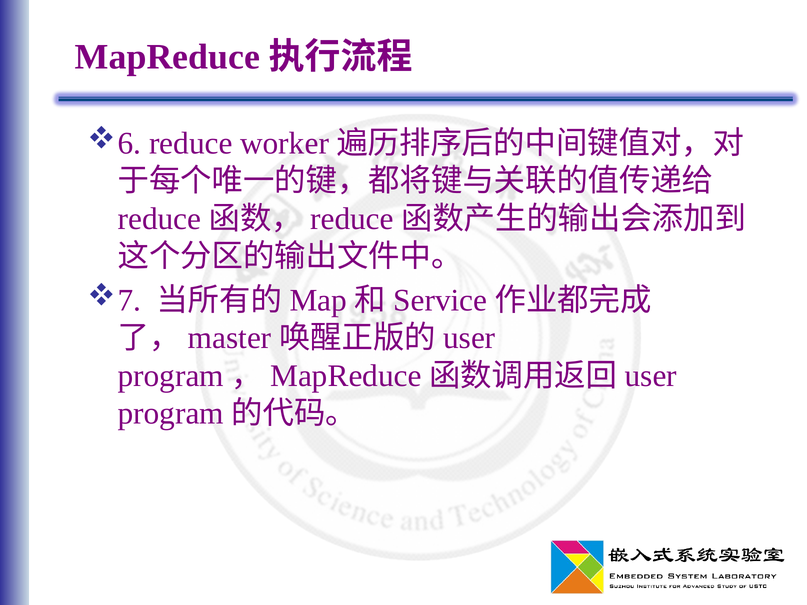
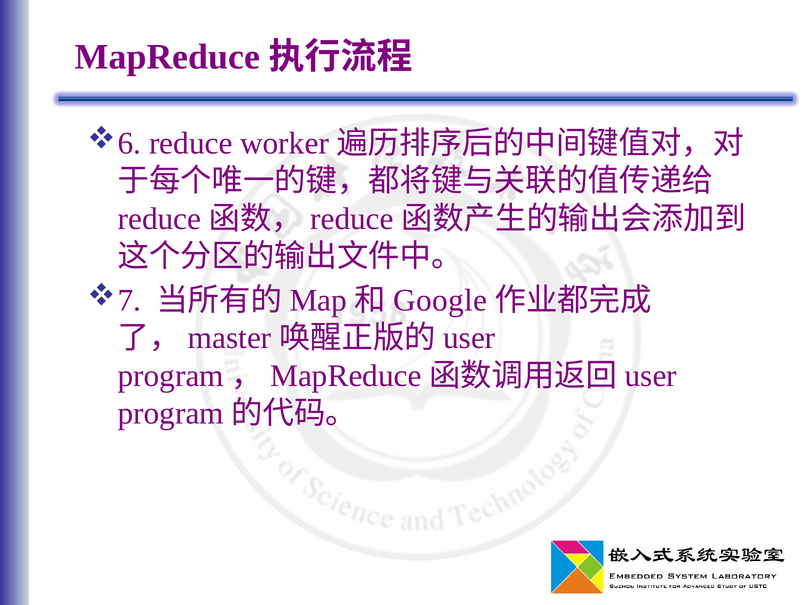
Service: Service -> Google (440, 300)
